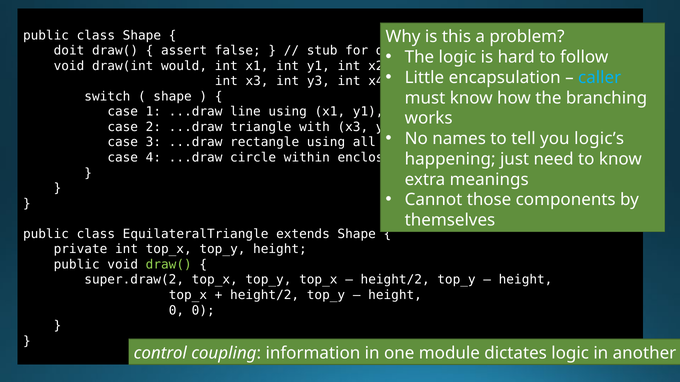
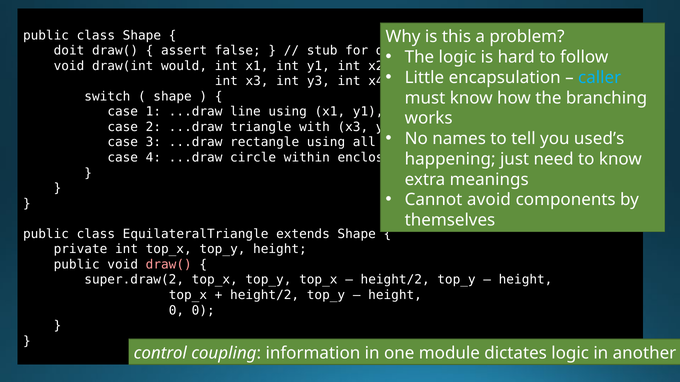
logic’s: logic’s -> used’s (599, 139)
those: those -> avoid (489, 200)
draw( colour: light green -> pink (169, 265)
